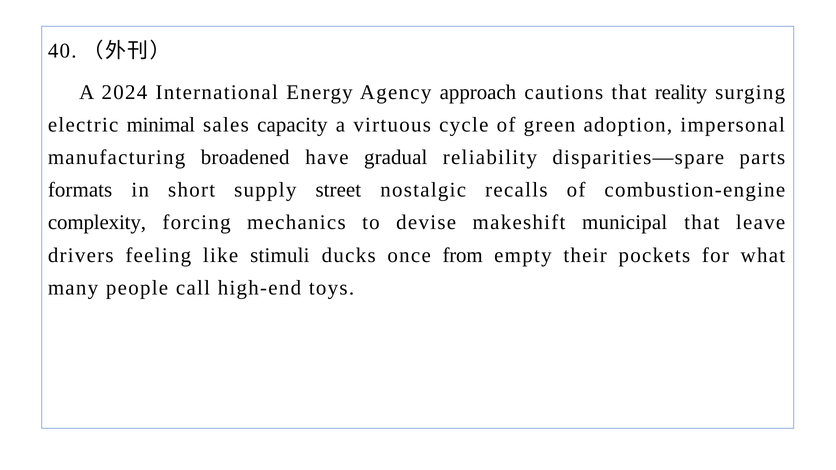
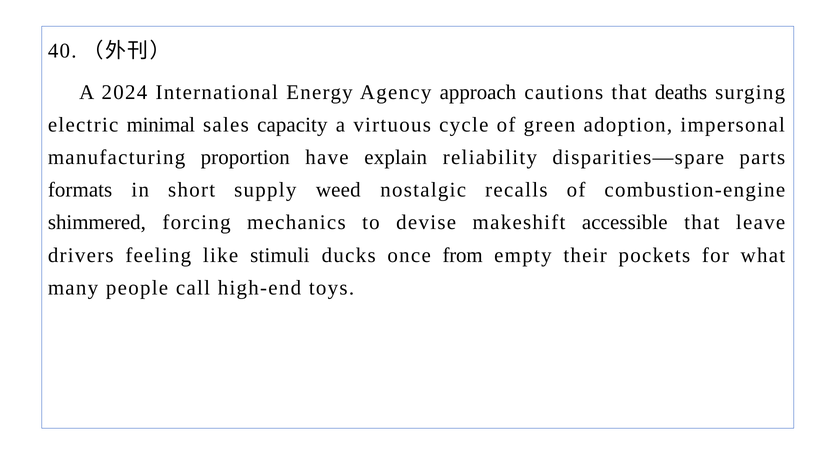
reality: reality -> deaths (681, 92)
broadened: broadened -> proportion (245, 158)
gradual: gradual -> explain (396, 158)
street: street -> weed (338, 190)
complexity: complexity -> shimmered (97, 223)
municipal: municipal -> accessible (625, 223)
